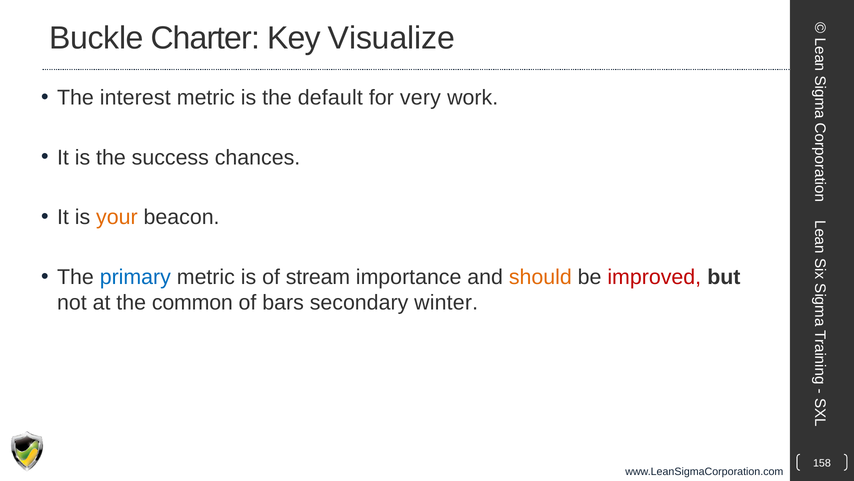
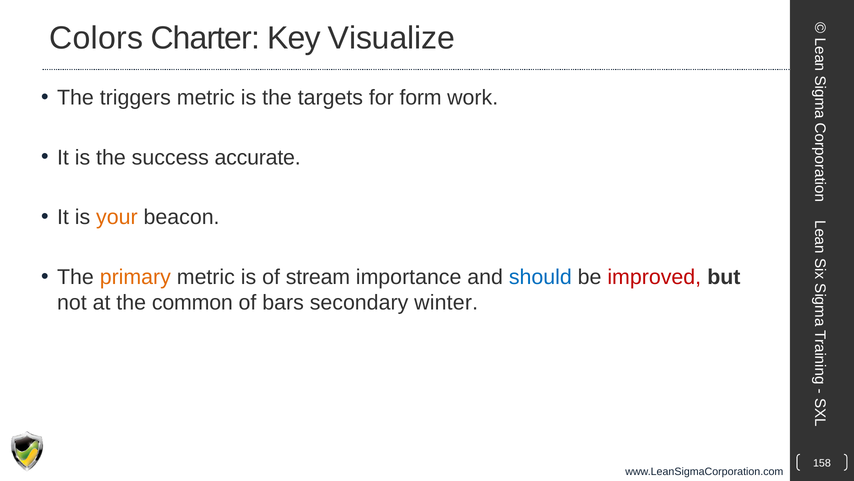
Buckle: Buckle -> Colors (96, 38)
interest: interest -> triggers (135, 98)
default: default -> targets (330, 98)
very: very -> form (421, 98)
chances: chances -> accurate (258, 157)
primary colour: blue -> orange (135, 277)
should colour: orange -> blue (540, 277)
